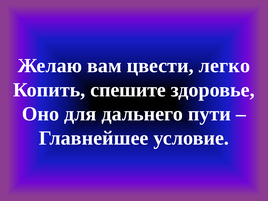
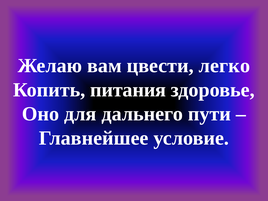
спешите: спешите -> питания (128, 90)
